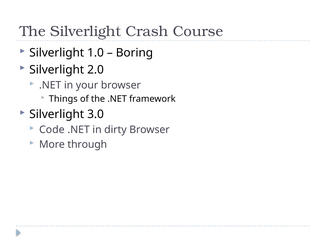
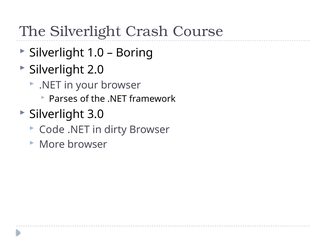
Things: Things -> Parses (63, 99)
More through: through -> browser (87, 145)
